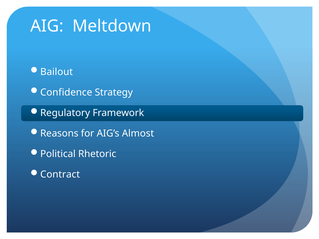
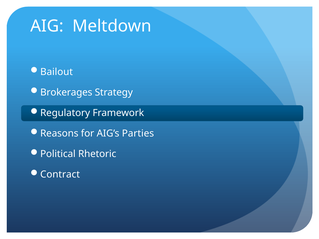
Confidence: Confidence -> Brokerages (66, 92)
Almost: Almost -> Parties (138, 134)
